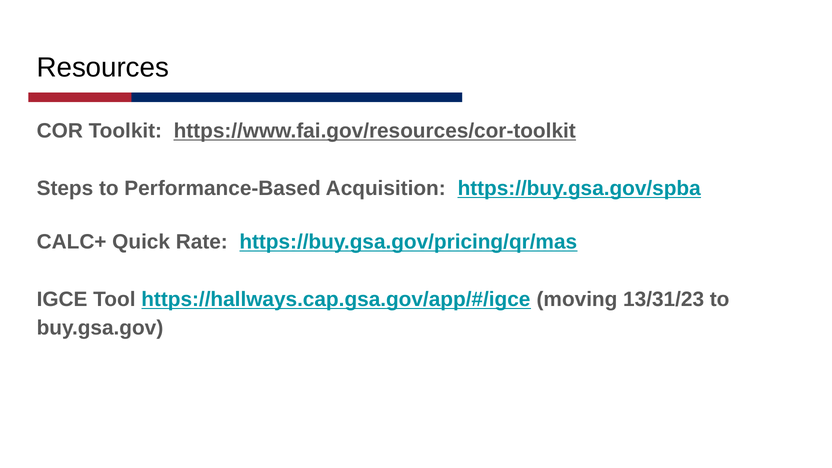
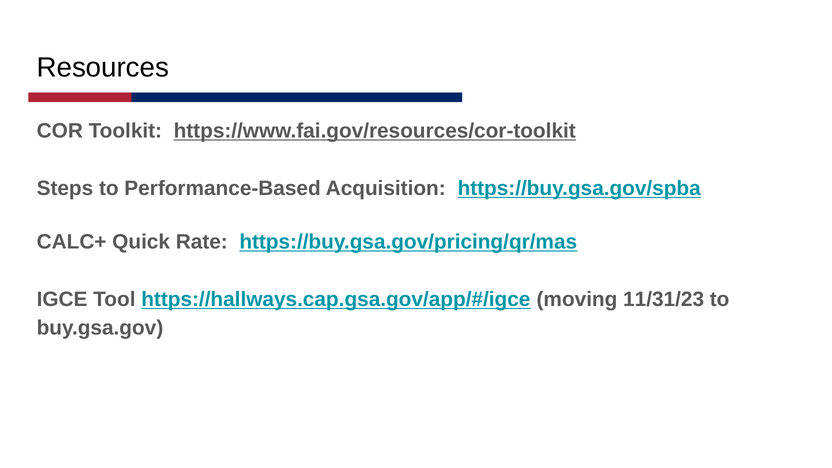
13/31/23: 13/31/23 -> 11/31/23 (664, 299)
